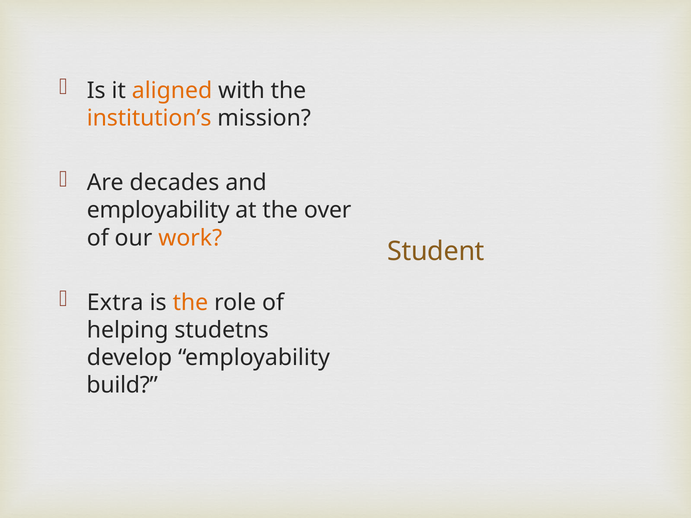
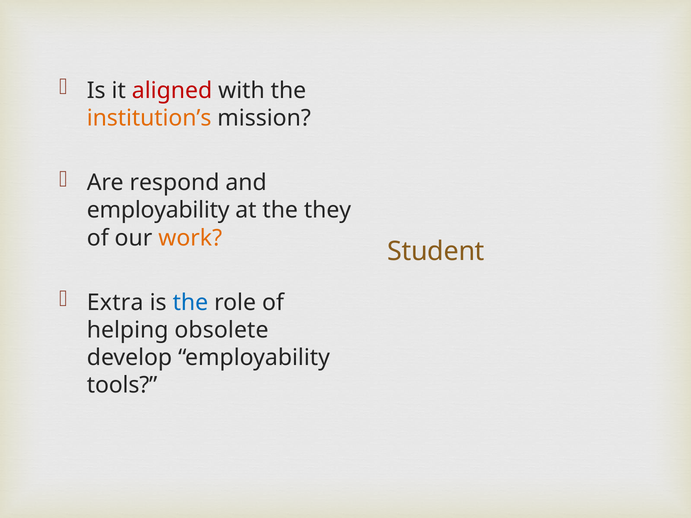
aligned colour: orange -> red (172, 91)
decades: decades -> respond (174, 183)
over: over -> they (328, 210)
the colour: orange -> blue (190, 303)
studetns: studetns -> obsolete (221, 330)
build: build -> tools (122, 385)
